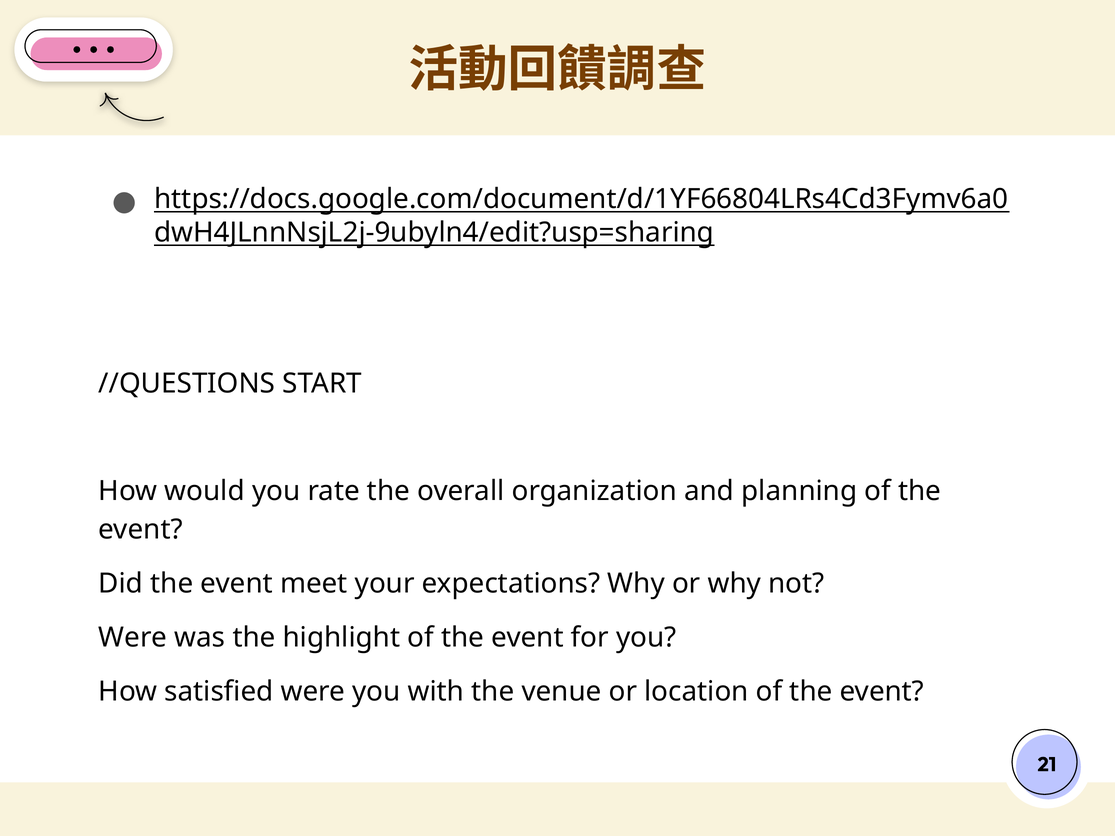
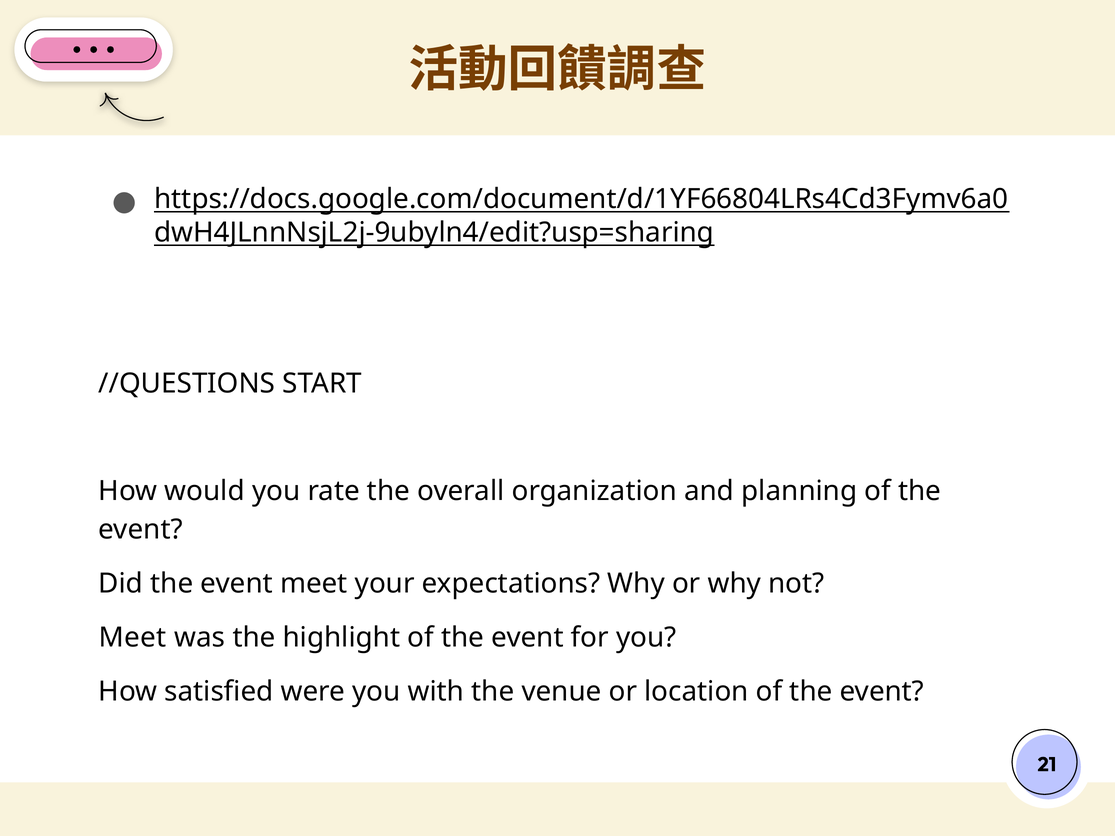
Were: Were -> Meet (133, 638)
